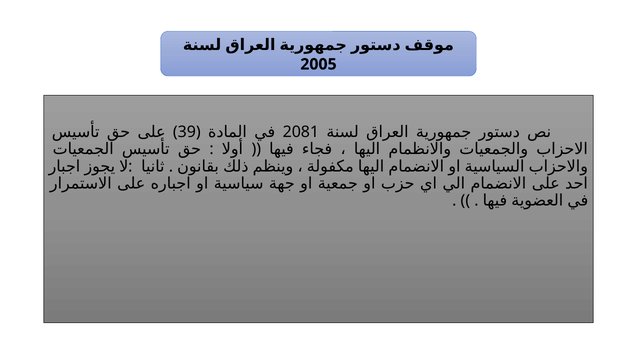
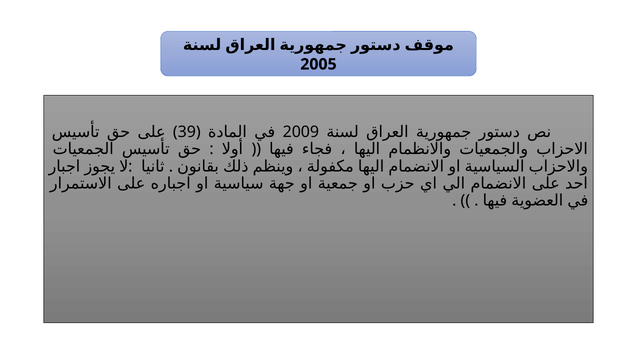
2081: 2081 -> 2009 (301, 132)
